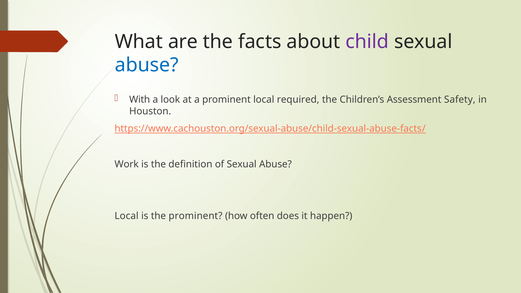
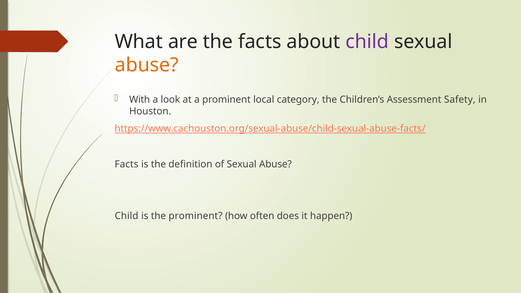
abuse colour: blue -> orange (147, 65)
required: required -> category (298, 100)
Work: Work -> Facts (127, 164)
Local: Local -> Child (127, 216)
